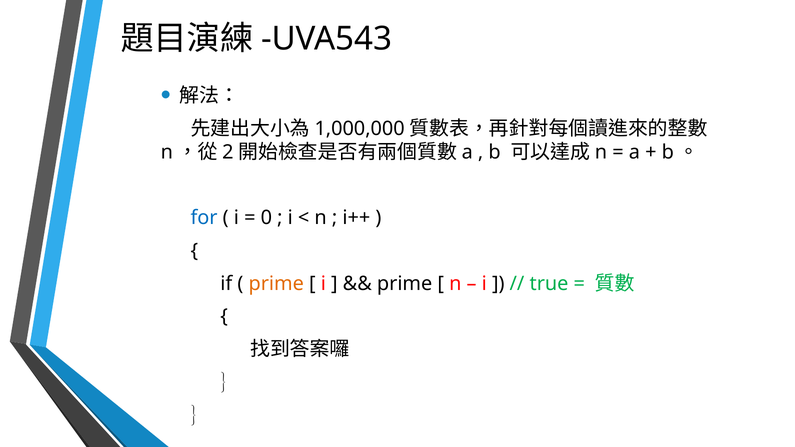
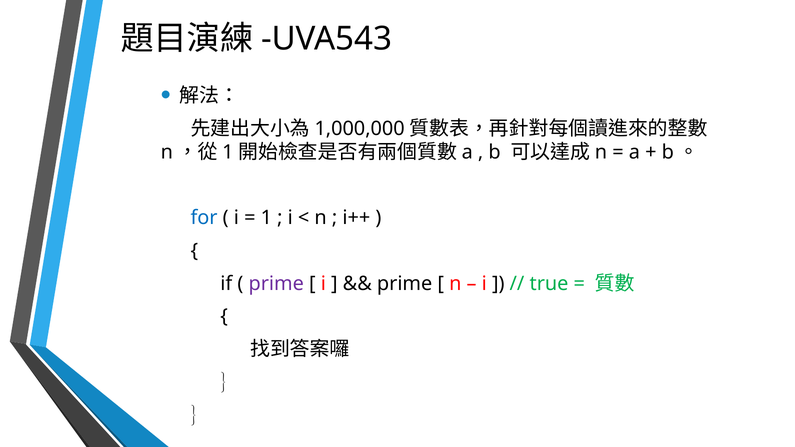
2: 2 -> 1 (228, 152)
0: 0 -> 1 (266, 218)
prime colour: orange -> purple (276, 284)
